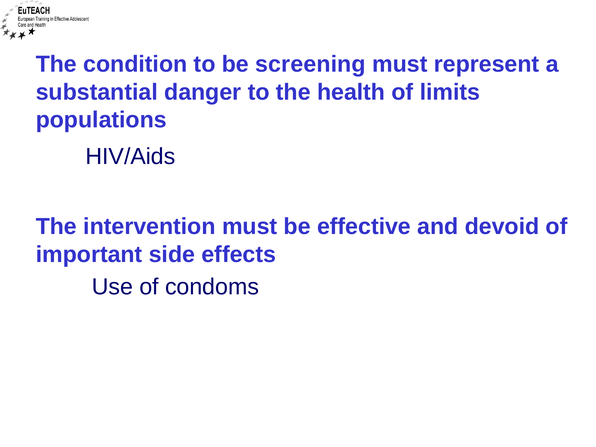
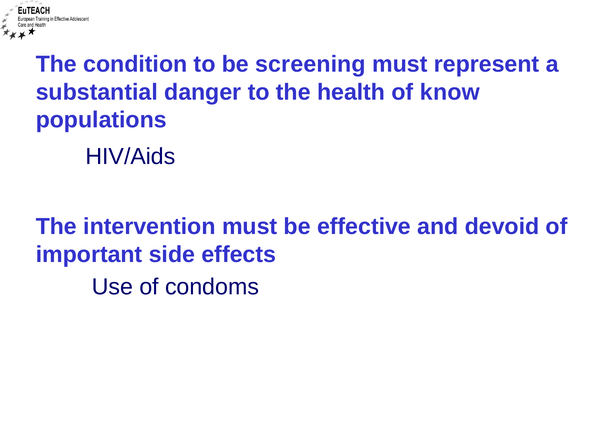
limits: limits -> know (450, 92)
